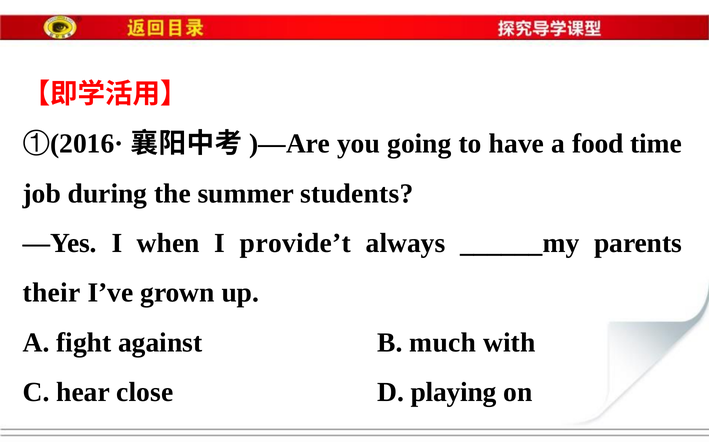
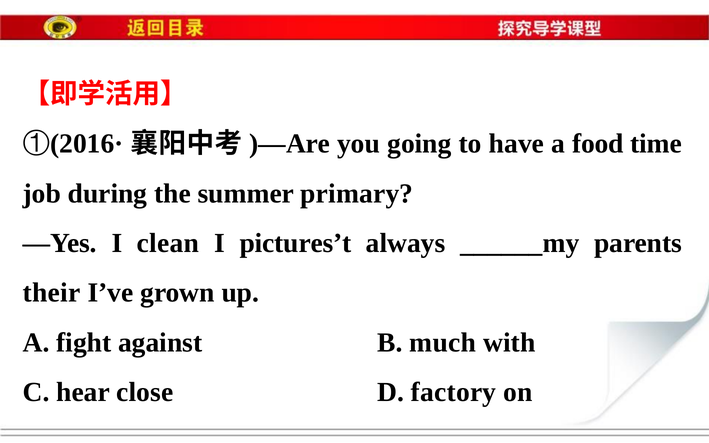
students: students -> primary (357, 193)
when: when -> clean (168, 243)
provide’t: provide’t -> pictures’t (296, 243)
playing: playing -> factory (454, 392)
